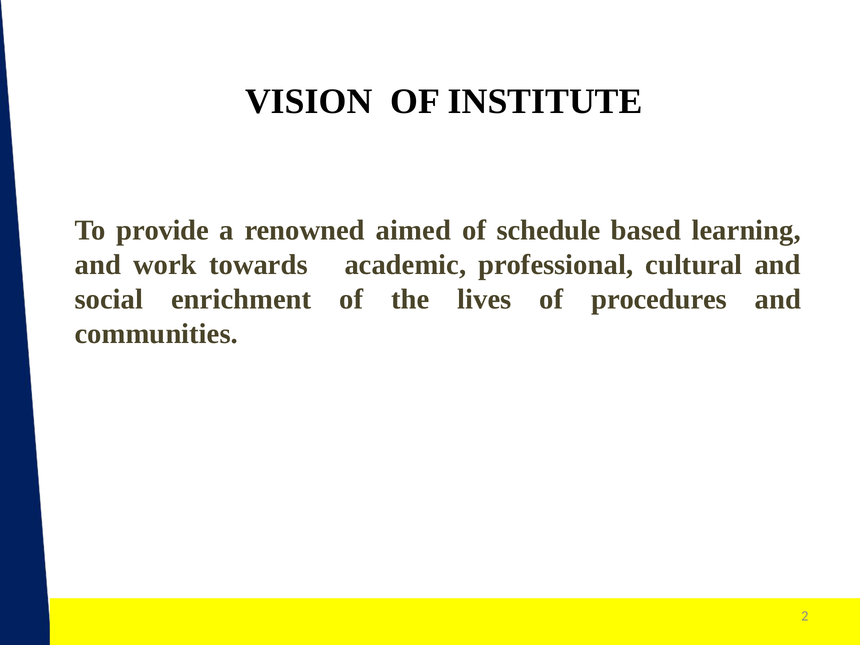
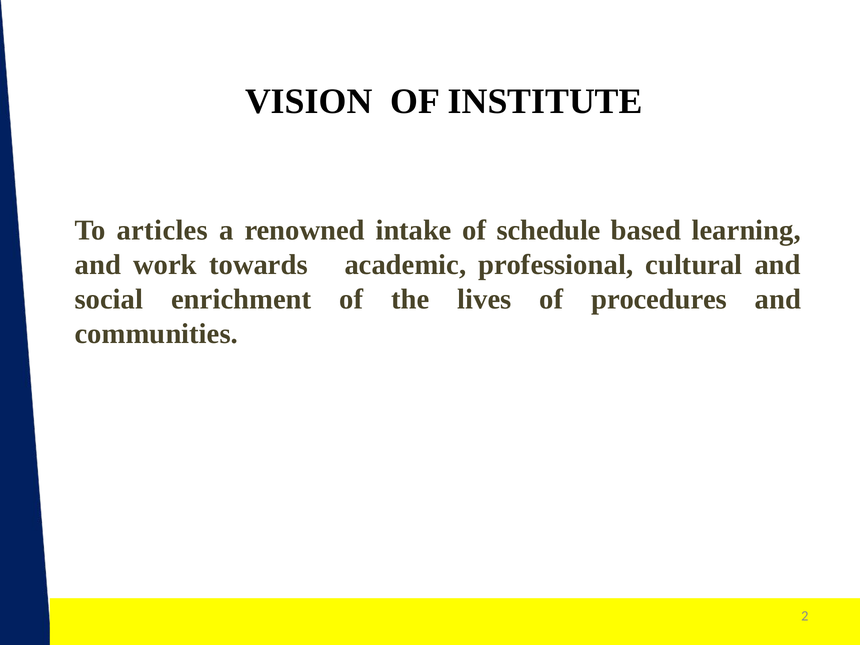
provide: provide -> articles (162, 230)
aimed: aimed -> intake (414, 230)
